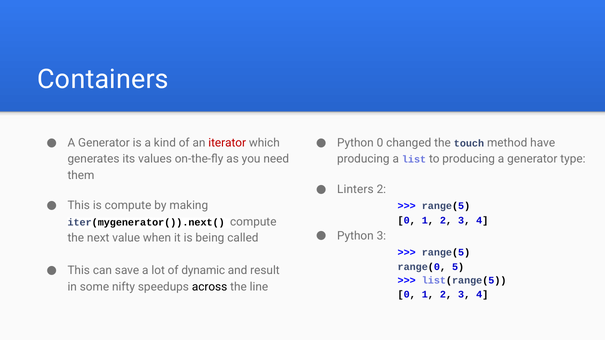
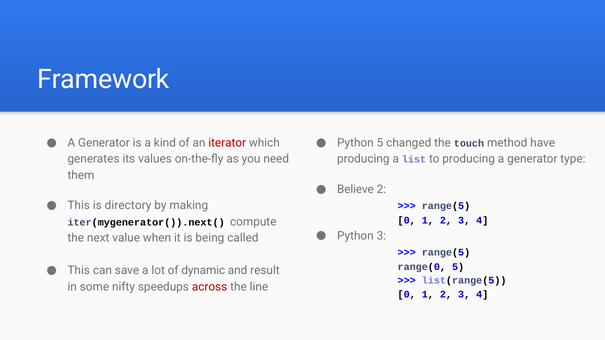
Containers: Containers -> Framework (103, 79)
Python 0: 0 -> 5 (380, 143)
Linters: Linters -> Believe (355, 190)
is compute: compute -> directory (128, 206)
across colour: black -> red (210, 287)
